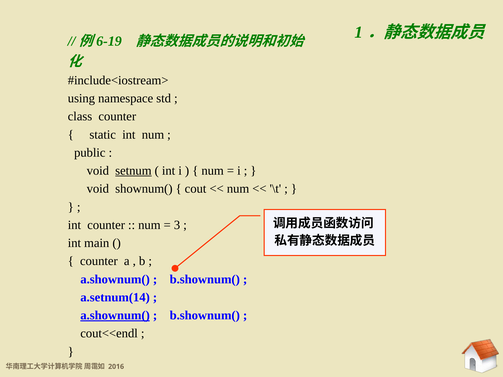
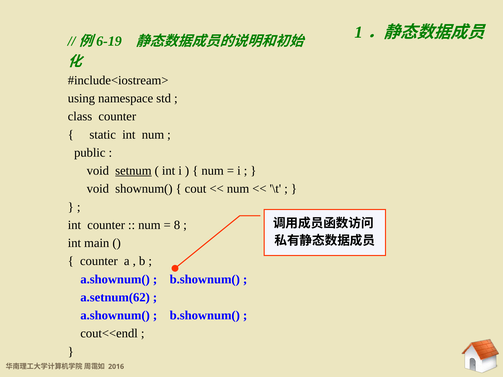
3: 3 -> 8 (177, 225)
a.setnum(14: a.setnum(14 -> a.setnum(62 (115, 298)
a.shownum( underline: present -> none (115, 316)
